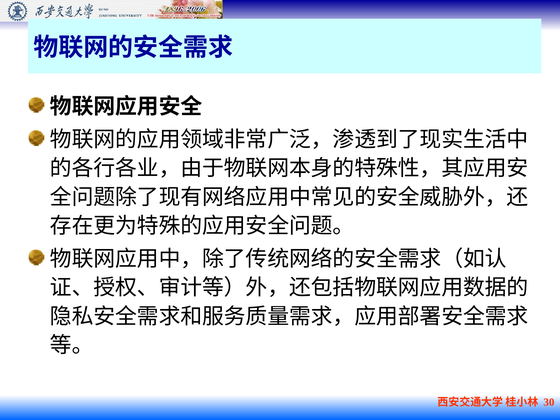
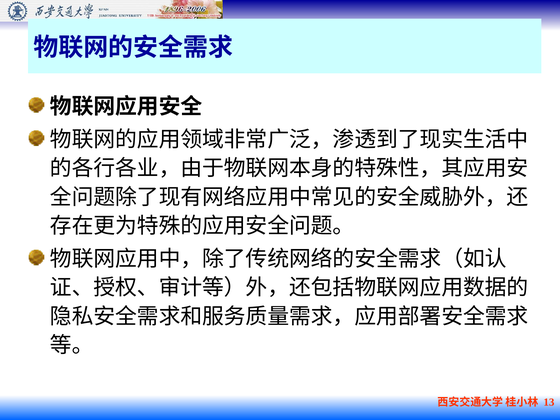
30: 30 -> 13 (549, 402)
